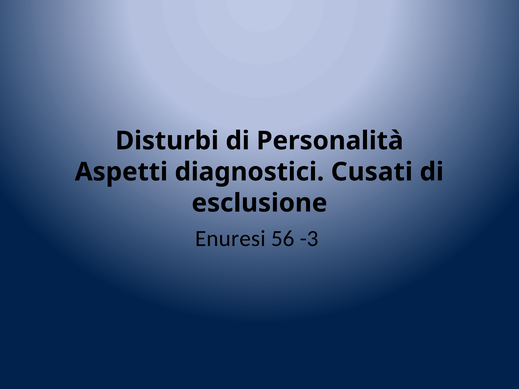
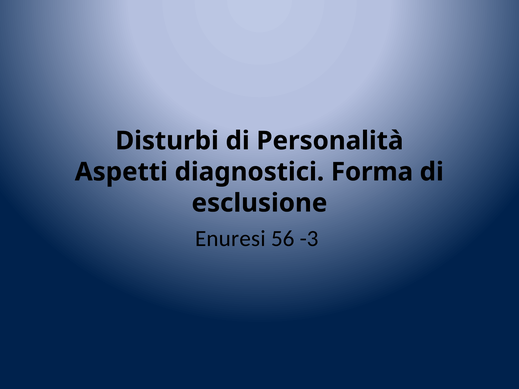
Cusati: Cusati -> Forma (372, 172)
